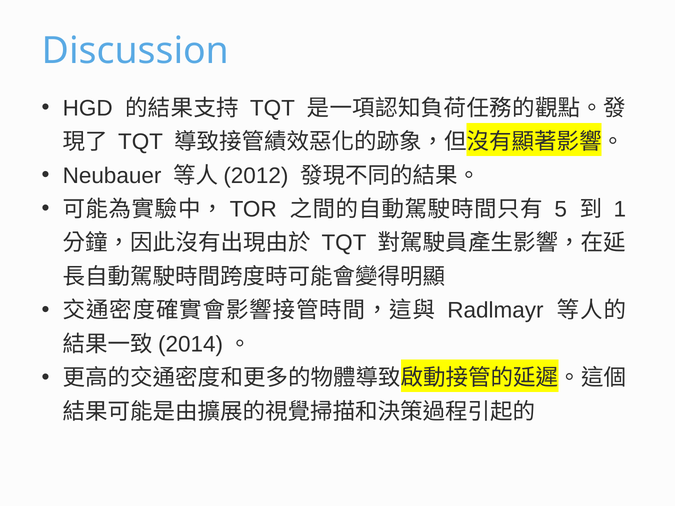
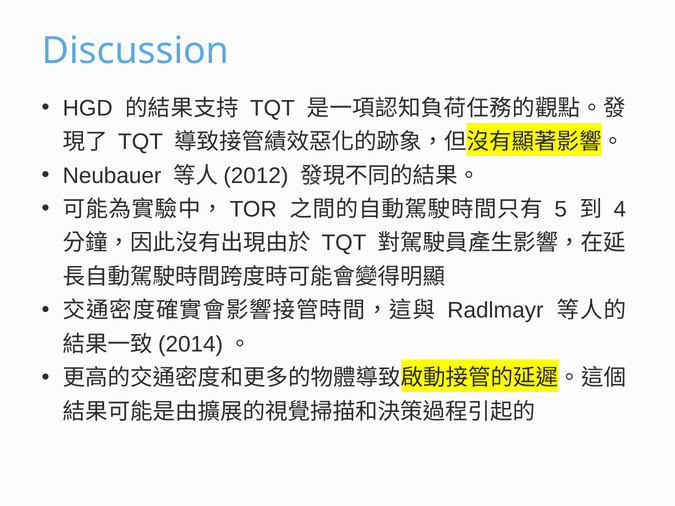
1: 1 -> 4 (620, 209)
